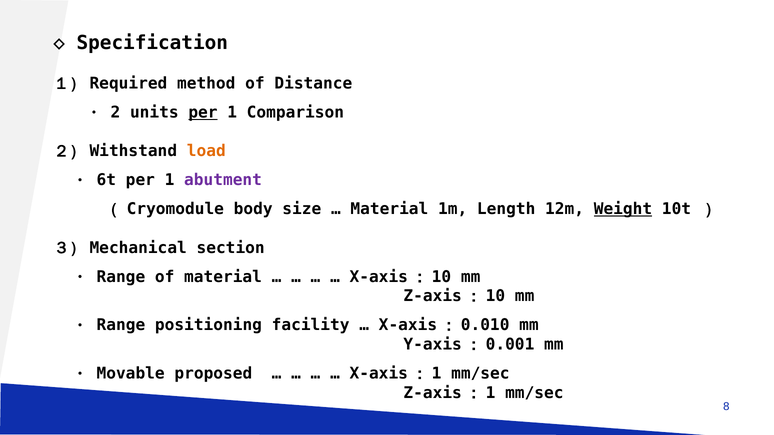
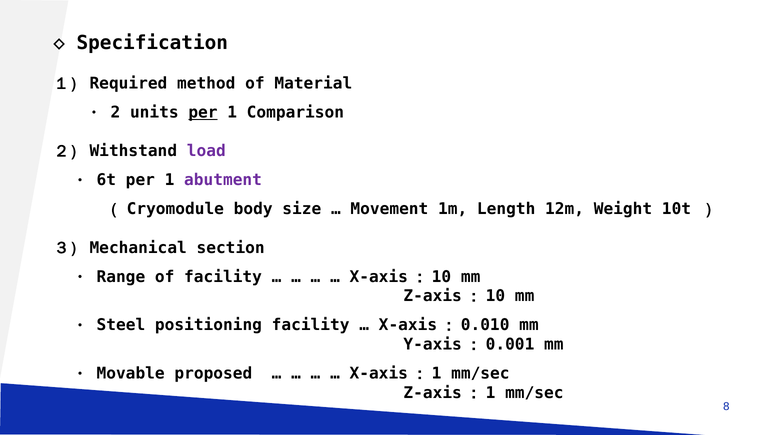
Distance: Distance -> Material (313, 83)
load colour: orange -> purple (206, 151)
Material: Material -> Movement (389, 209)
Weight underline: present -> none (623, 209)
of material: material -> facility (223, 277)
Range: Range -> Steel (121, 325)
